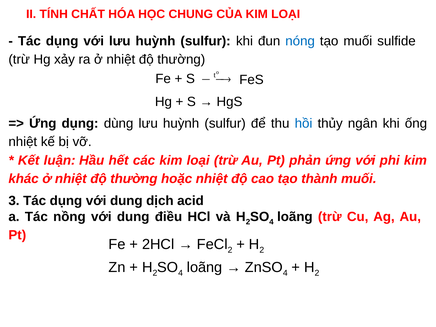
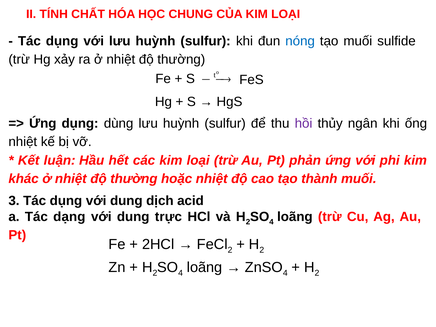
hồi colour: blue -> purple (304, 124)
nồng: nồng -> dạng (69, 217)
điều: điều -> trực (168, 217)
